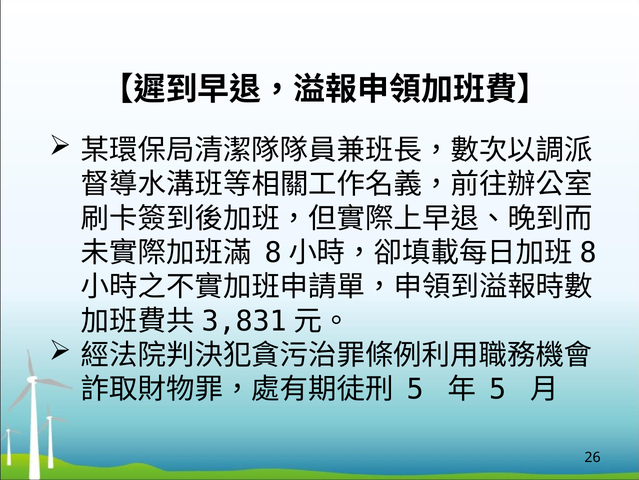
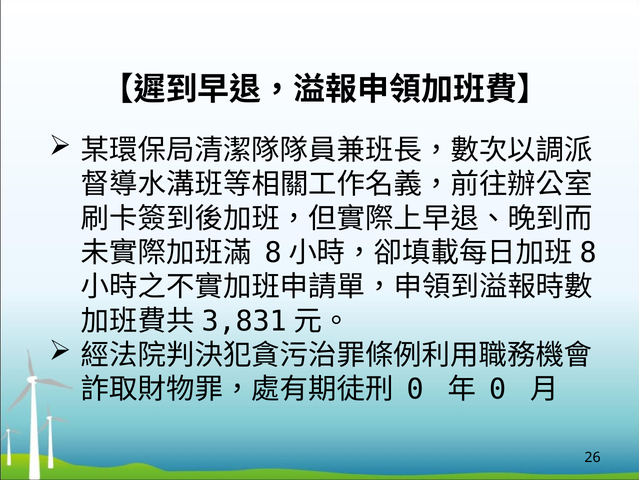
5: 5 -> 0 (415, 389)
5: 5 -> 0 (498, 389)
